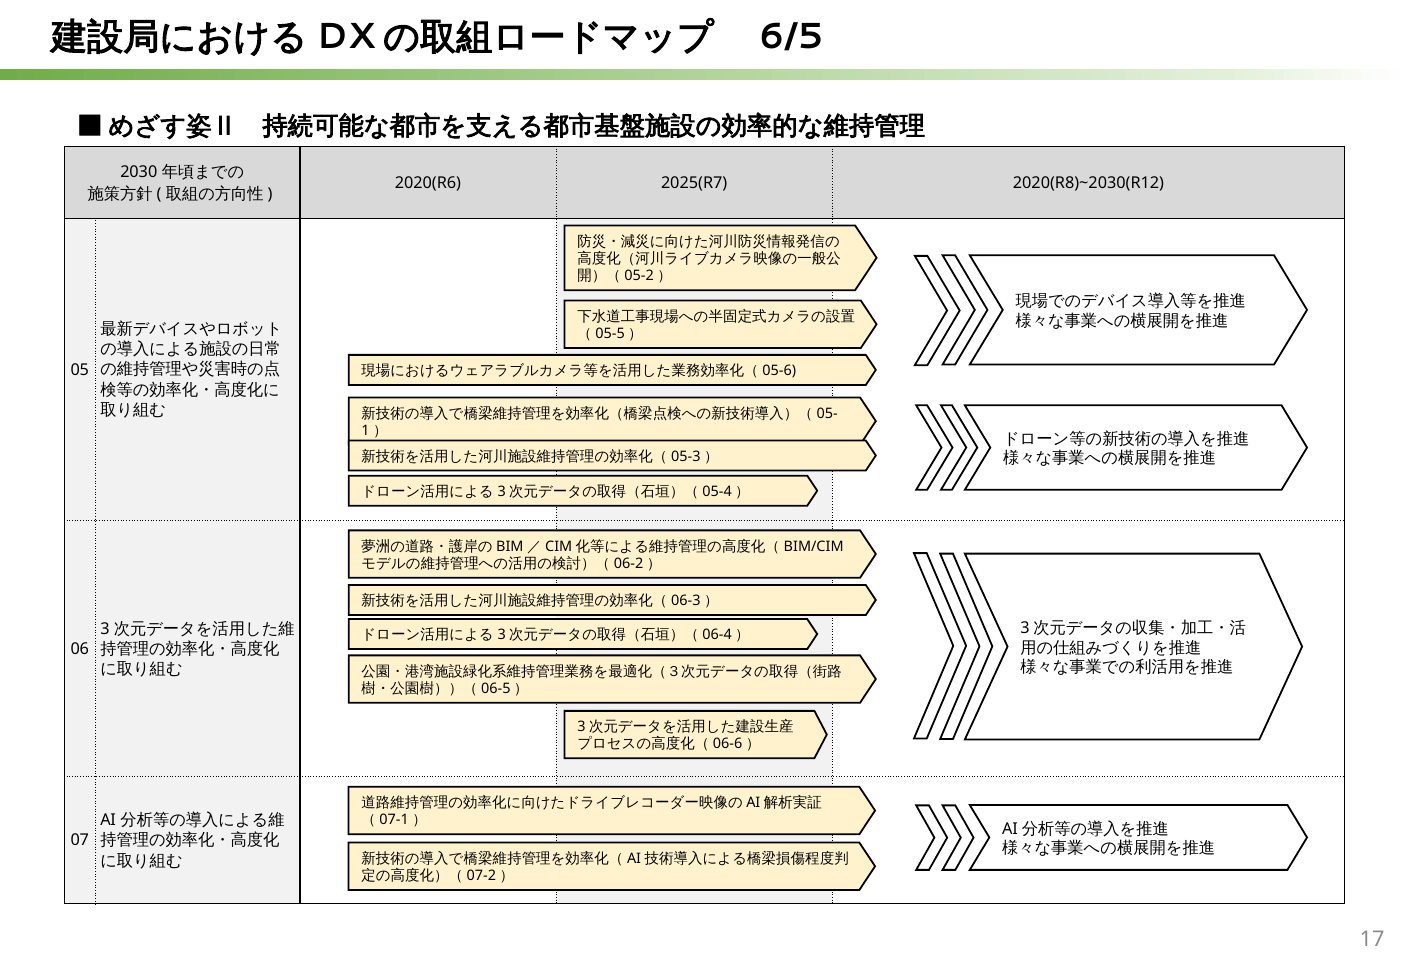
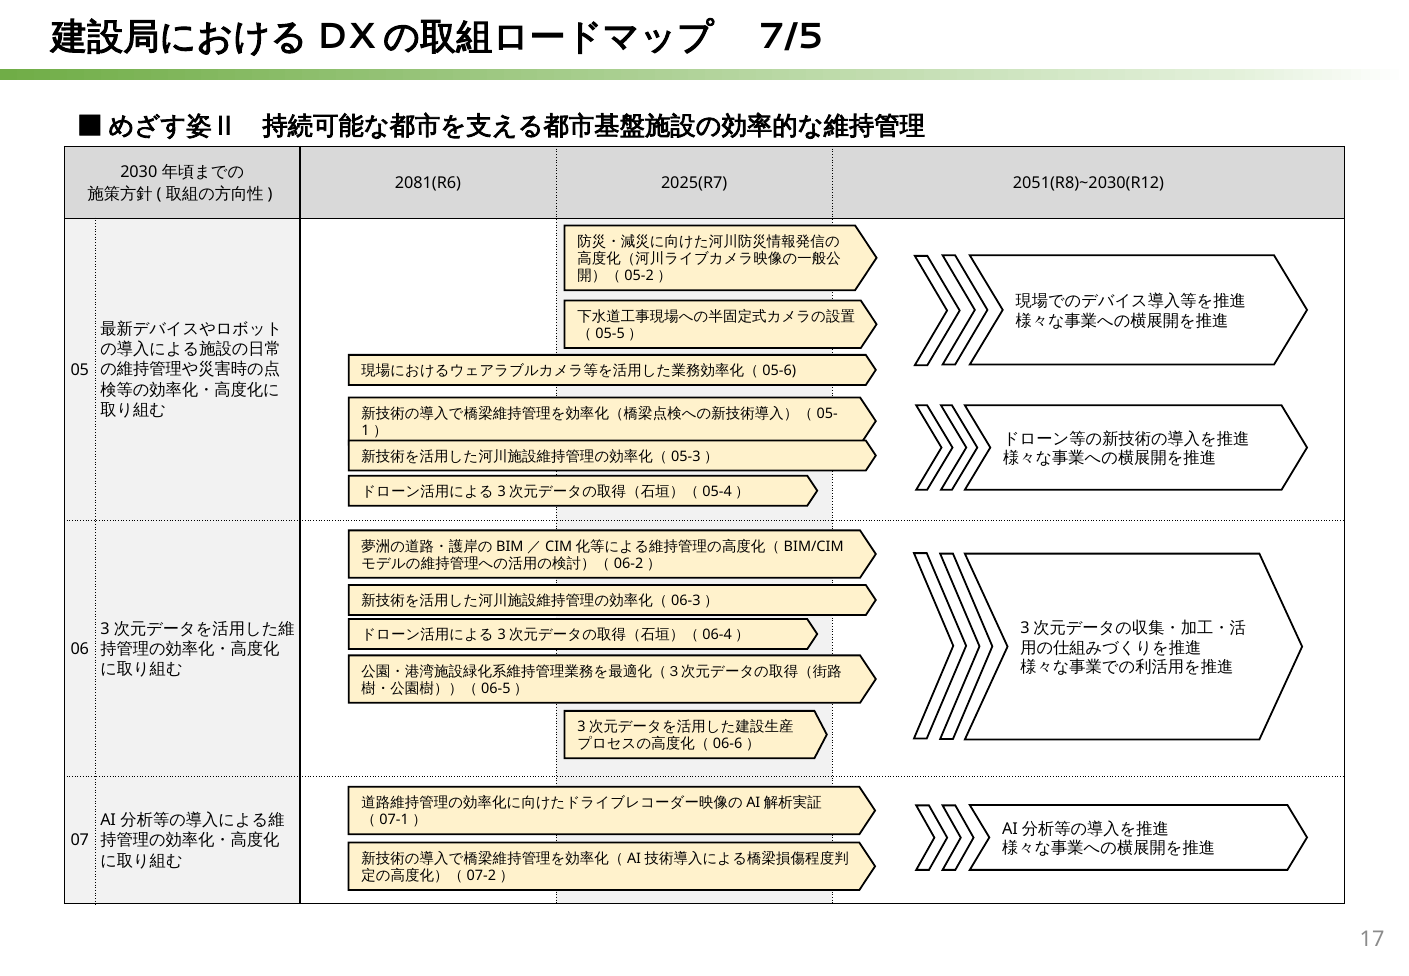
6/5: 6/5 -> 7/5 (791, 37)
2020(R6: 2020(R6 -> 2081(R6 (428, 183)
2020(R8)~2030(R12: 2020(R8)~2030(R12 -> 2051(R8)~2030(R12 (1089, 183)
